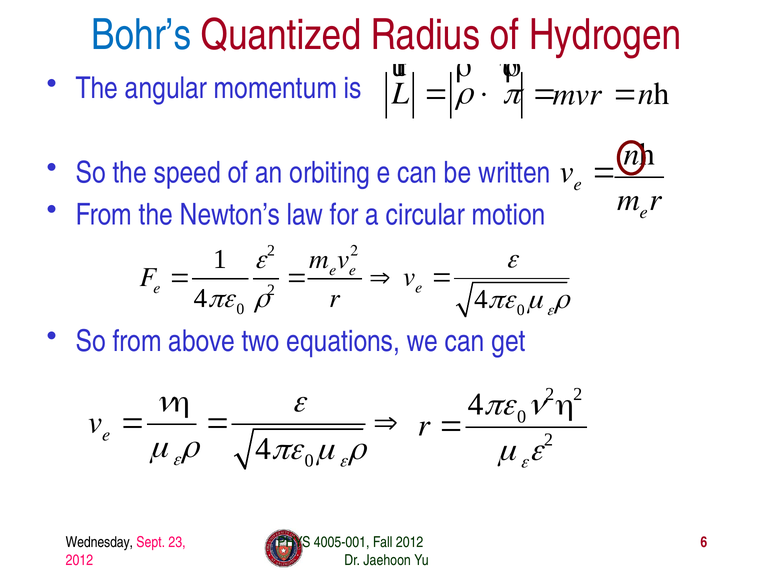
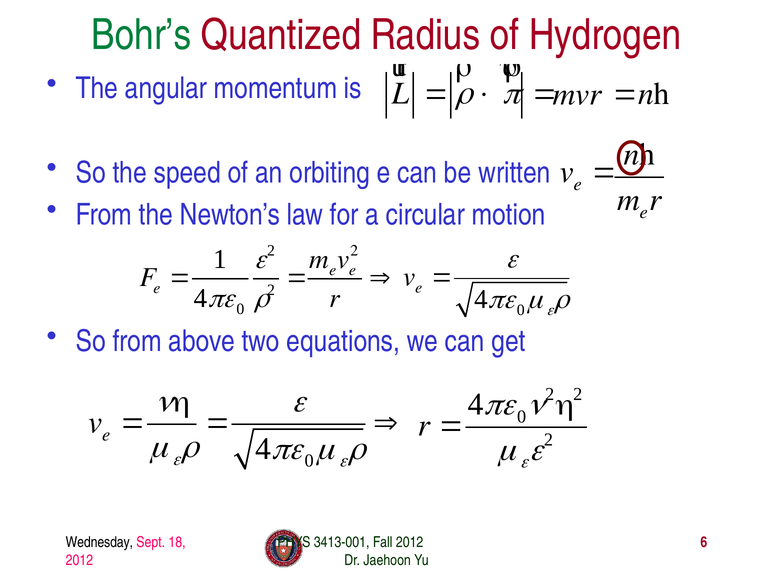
Bohr’s colour: blue -> green (141, 35)
23: 23 -> 18 (177, 542)
4005-001: 4005-001 -> 3413-001 (342, 542)
